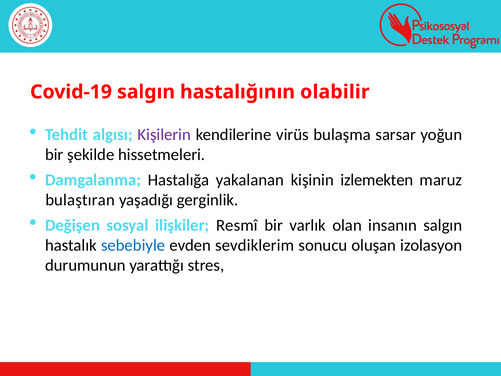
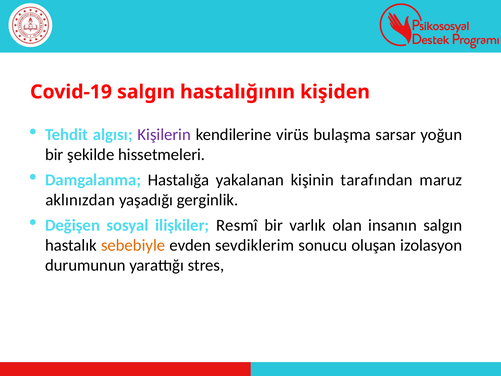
olabilir: olabilir -> kişiden (335, 92)
izlemekten: izlemekten -> tarafından (377, 180)
bulaştıran: bulaştıran -> aklınızdan (80, 200)
sebebiyle colour: blue -> orange (133, 245)
